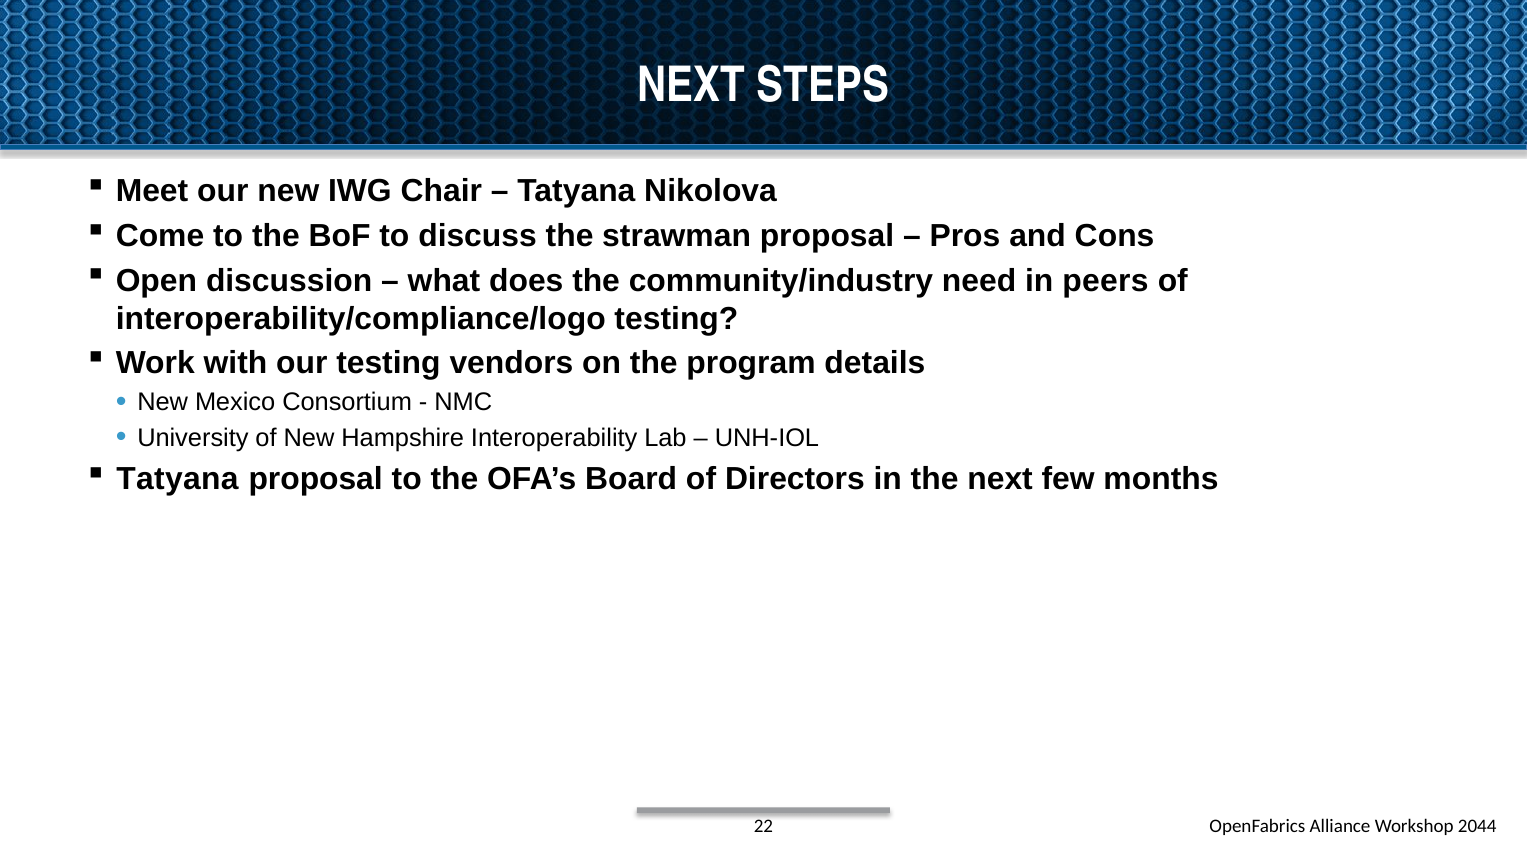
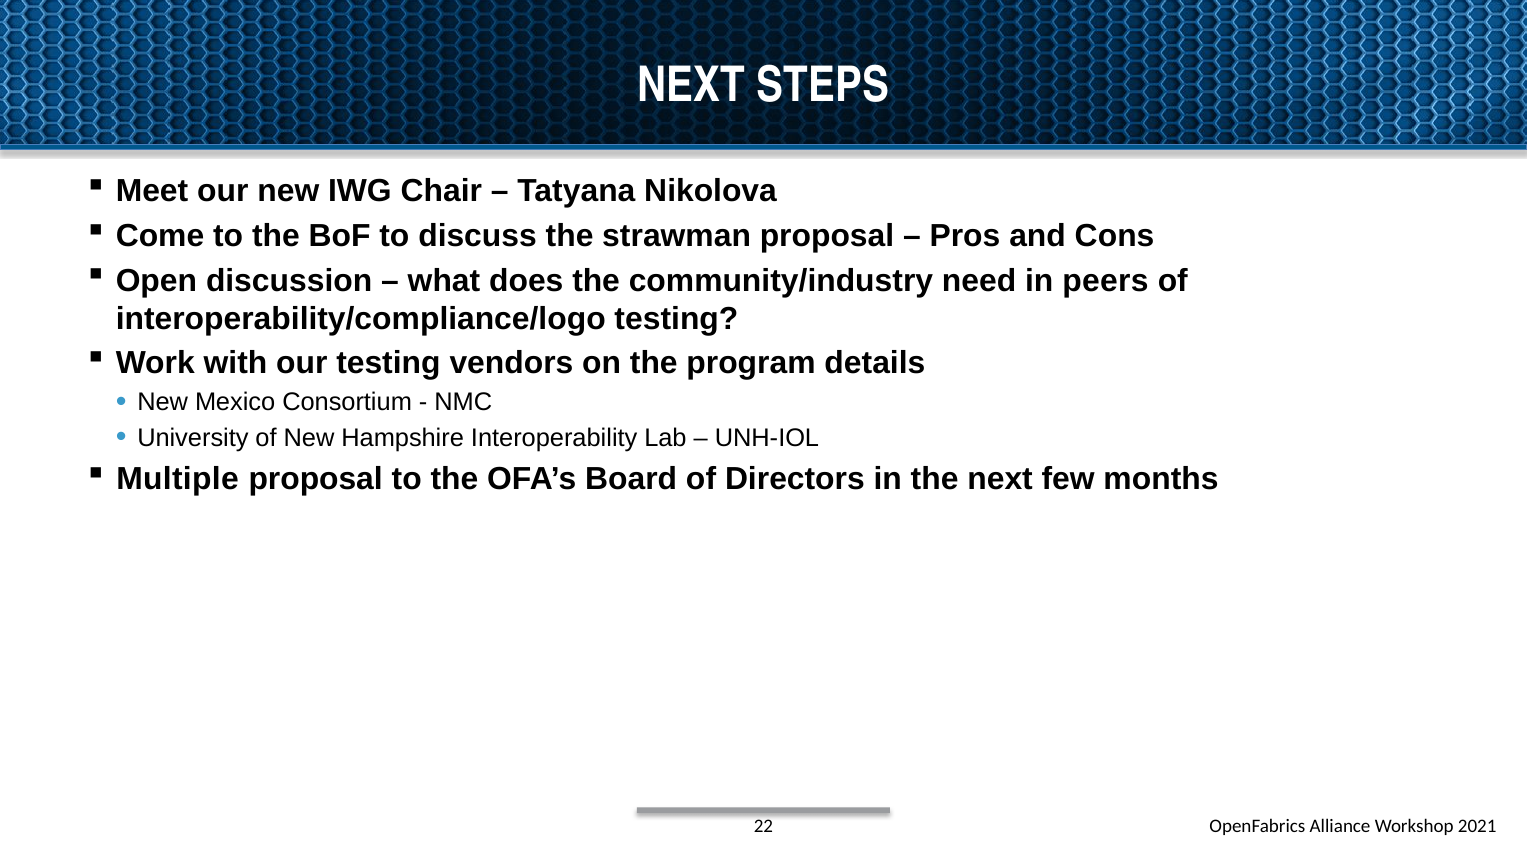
Tatyana: Tatyana -> Multiple (178, 479)
2044: 2044 -> 2021 (1477, 826)
